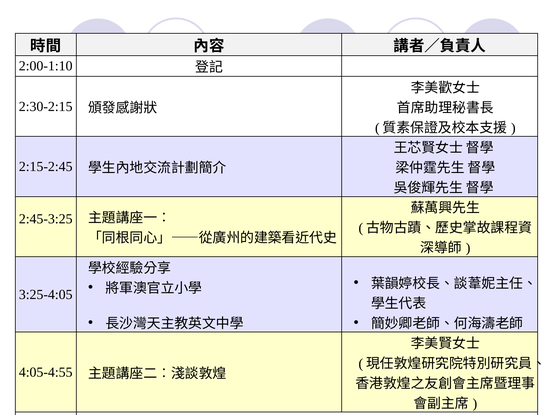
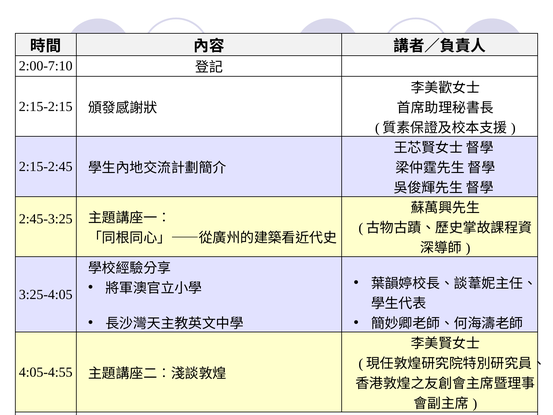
2:00-1:10: 2:00-1:10 -> 2:00-7:10 (46, 66)
2:30-2:15: 2:30-2:15 -> 2:15-2:15 (46, 106)
